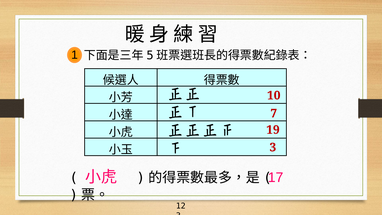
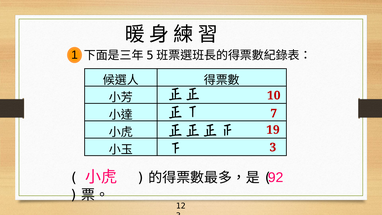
17: 17 -> 92 (276, 177)
